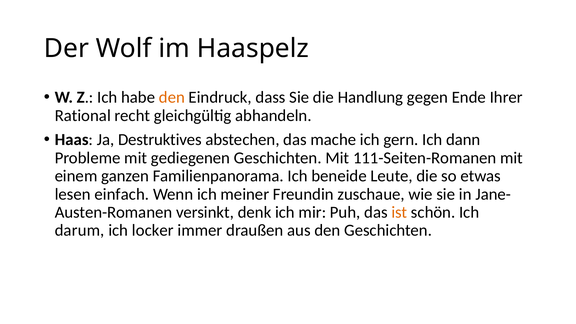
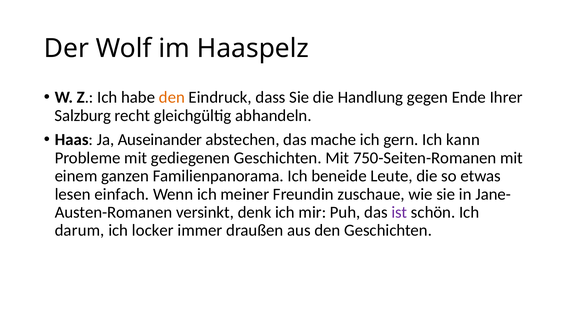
Rational: Rational -> Salzburg (83, 116)
Destruktives: Destruktives -> Auseinander (160, 140)
dann: dann -> kann (463, 140)
111-Seiten-Romanen: 111-Seiten-Romanen -> 750-Seiten-Romanen (425, 158)
ist colour: orange -> purple (399, 212)
